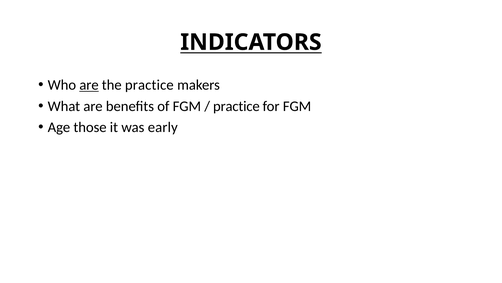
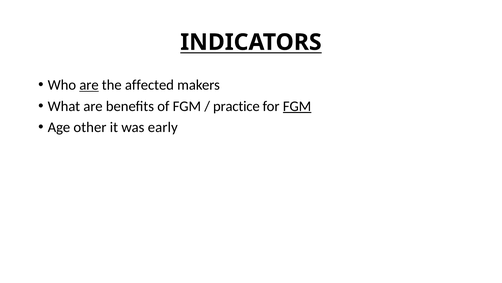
the practice: practice -> affected (149, 85)
FGM underline: none -> present (297, 106)
those: those -> other (90, 127)
